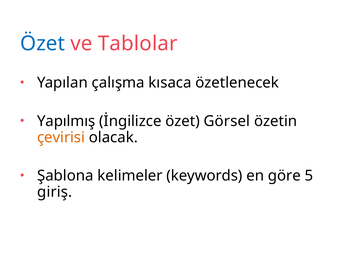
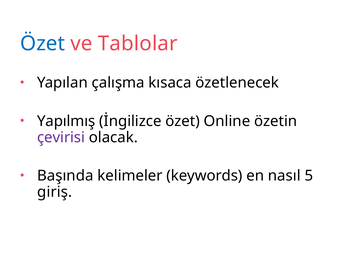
Görsel: Görsel -> Online (227, 121)
çevirisi colour: orange -> purple (61, 137)
Şablona: Şablona -> Başında (65, 176)
göre: göre -> nasıl (284, 176)
